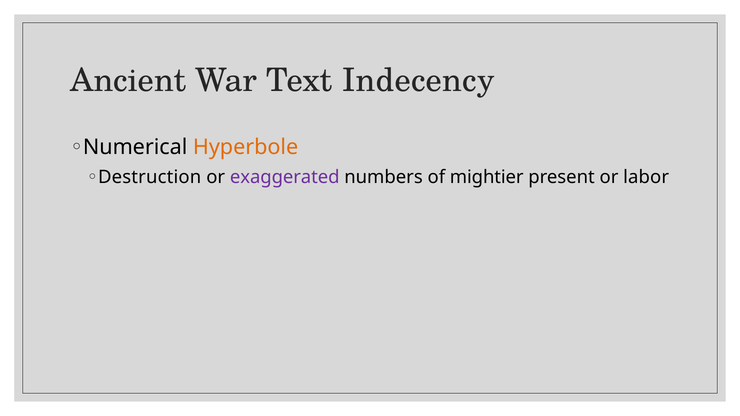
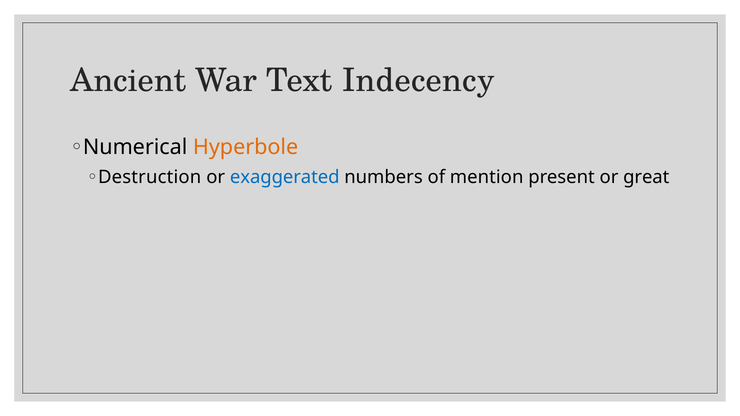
exaggerated colour: purple -> blue (285, 177)
mightier: mightier -> mention (487, 177)
labor: labor -> great (646, 177)
